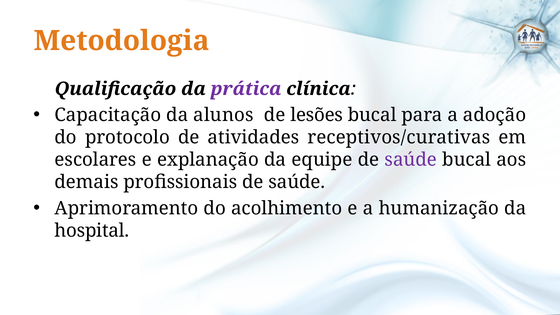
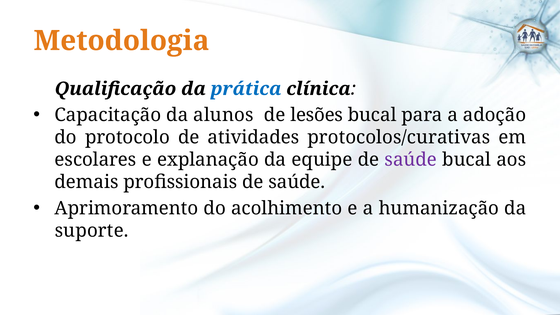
prática colour: purple -> blue (246, 89)
receptivos/curativas: receptivos/curativas -> protocolos/curativas (399, 137)
hospital: hospital -> suporte (92, 231)
